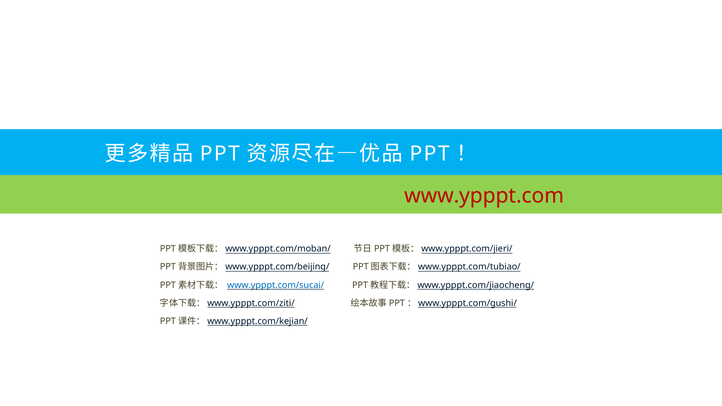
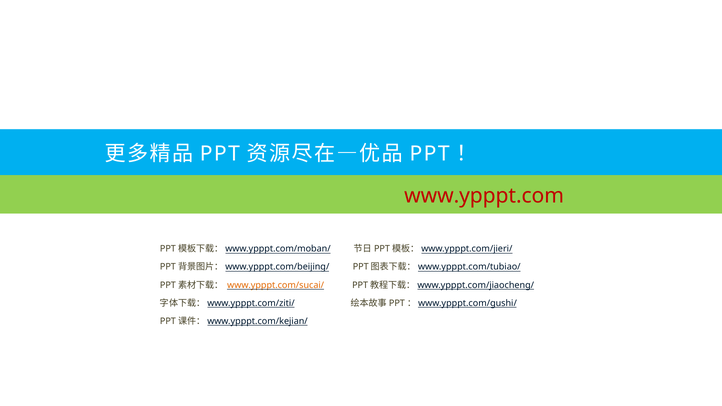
www.ypppt.com/sucai/ colour: blue -> orange (276, 285)
